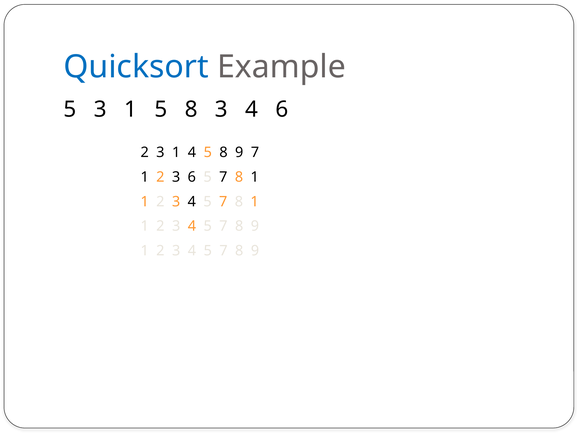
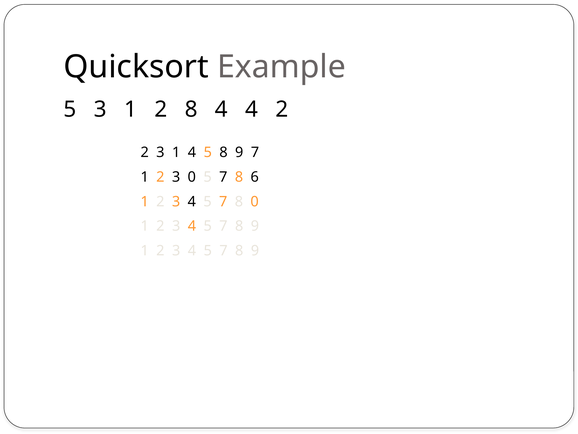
Quicksort colour: blue -> black (136, 67)
3 1 5: 5 -> 2 (161, 109)
8 3: 3 -> 4 (221, 109)
4 6: 6 -> 2 (282, 109)
3 6: 6 -> 0 (192, 177)
1: 1 -> 6 (255, 177)
1: 1 -> 0 (255, 201)
